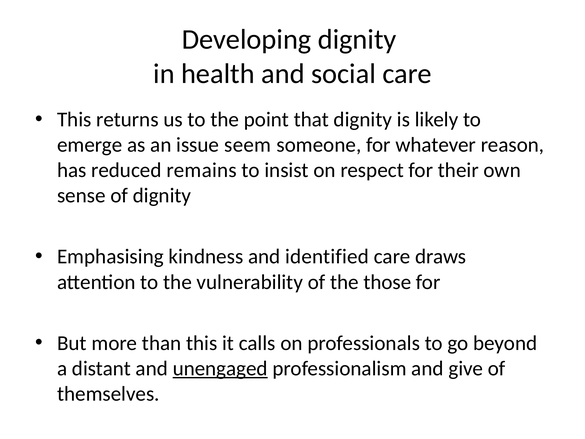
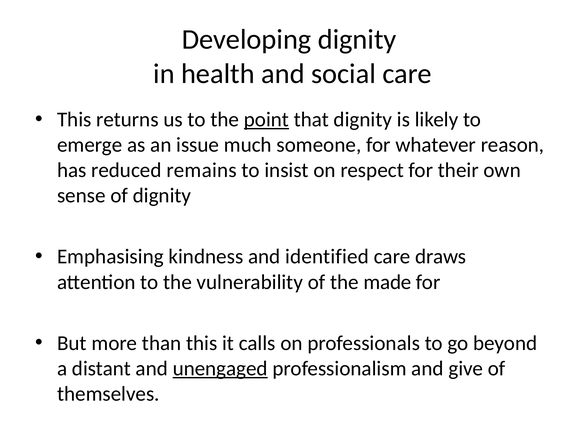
point underline: none -> present (266, 119)
seem: seem -> much (248, 145)
those: those -> made (387, 282)
